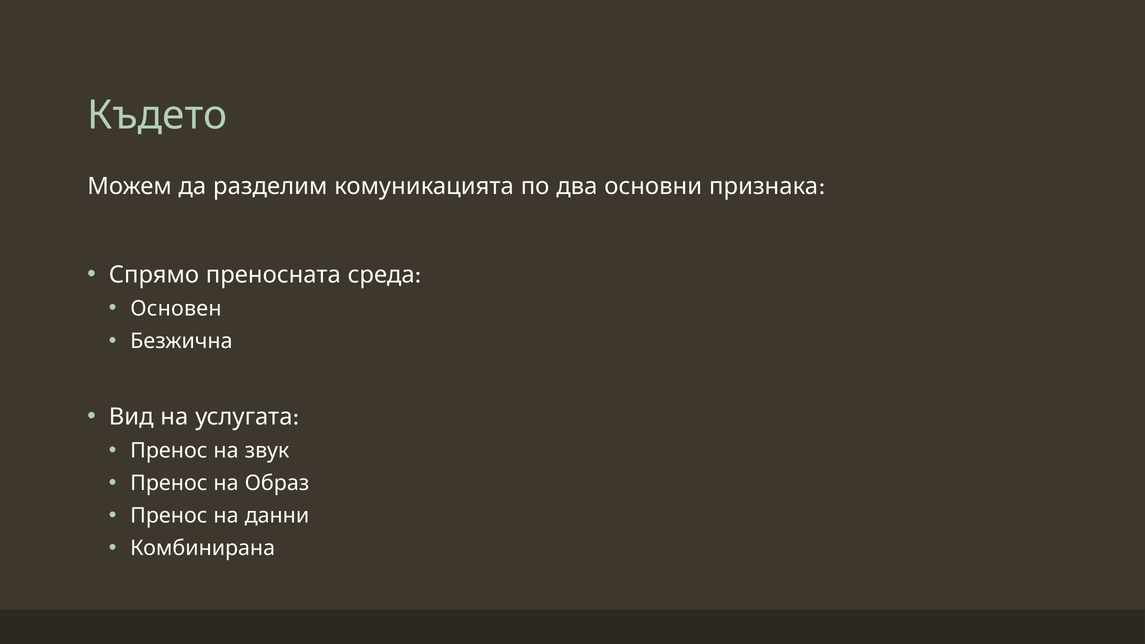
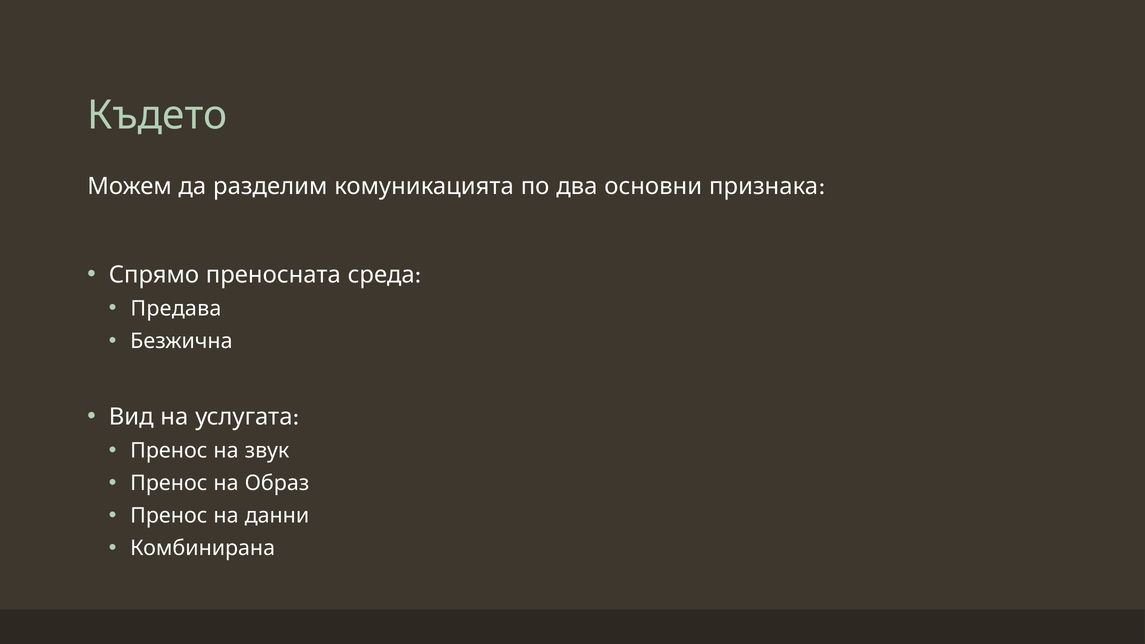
Основен: Основен -> Предава (176, 309)
